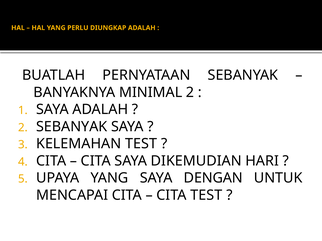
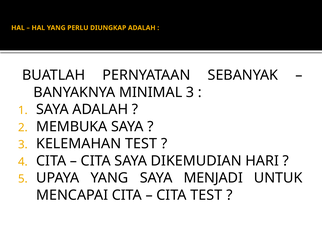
MINIMAL 2: 2 -> 3 (190, 92)
SEBANYAK: SEBANYAK -> MEMBUKA (72, 127)
DENGAN: DENGAN -> MENJADI (213, 178)
